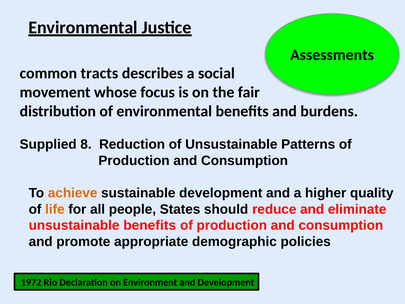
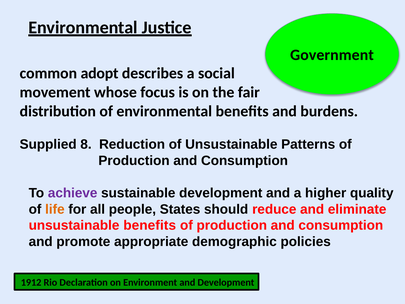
Assessments: Assessments -> Government (332, 55)
tracts: tracts -> adopt (100, 73)
achieve colour: orange -> purple (73, 193)
1972: 1972 -> 1912 (31, 282)
